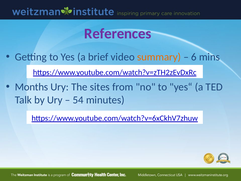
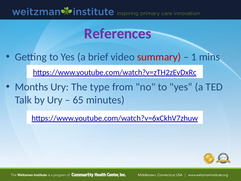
summary colour: orange -> red (159, 57)
6: 6 -> 1 (194, 57)
sites: sites -> type (100, 87)
54: 54 -> 65 (78, 100)
